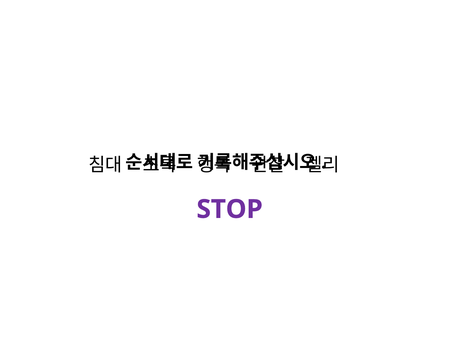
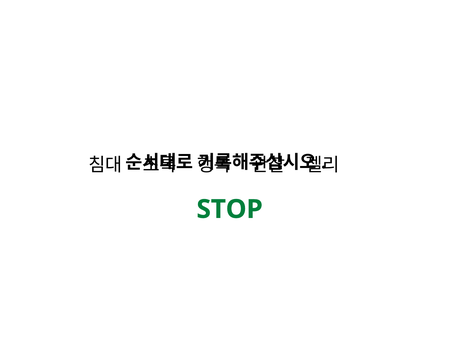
STOP colour: purple -> green (230, 209)
